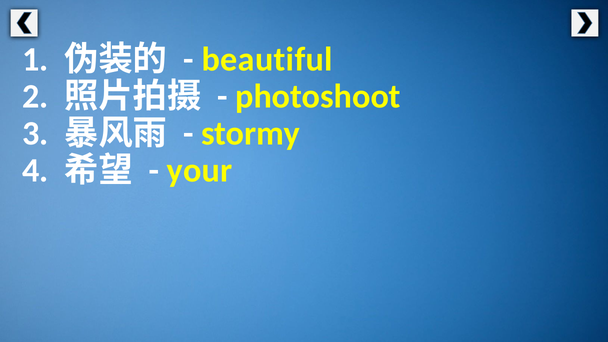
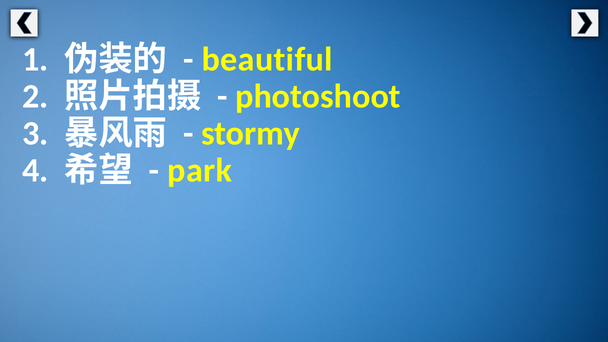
your: your -> park (200, 170)
